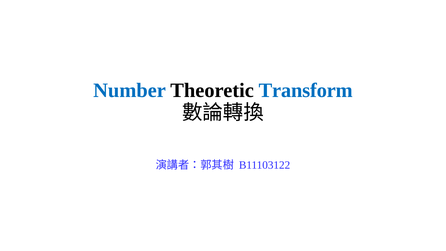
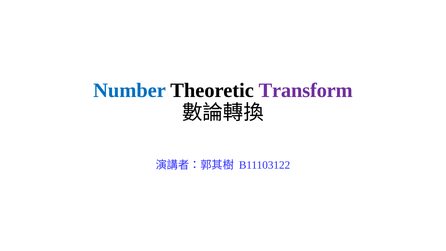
Transform colour: blue -> purple (306, 90)
